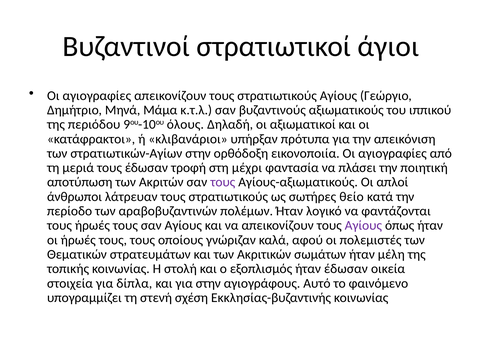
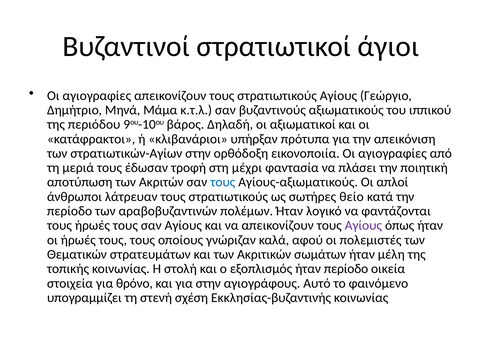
όλους: όλους -> βάρος (185, 125)
τους colour: purple -> blue (223, 182)
ήταν έδωσαν: έδωσαν -> περίοδο (346, 269)
δίπλα: δίπλα -> θρόνο (134, 284)
